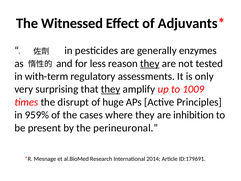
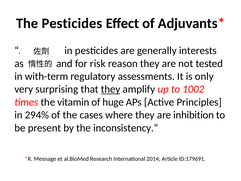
The Witnessed: Witnessed -> Pesticides (72, 23)
enzymes: enzymes -> interests (198, 51)
less: less -> risk (98, 63)
they underline: present -> none (150, 63)
1009: 1009 -> 1002 (193, 89)
disrupt: disrupt -> vitamin (73, 102)
959%: 959% -> 294% (37, 115)
perineuronal: perineuronal -> inconsistency (126, 128)
